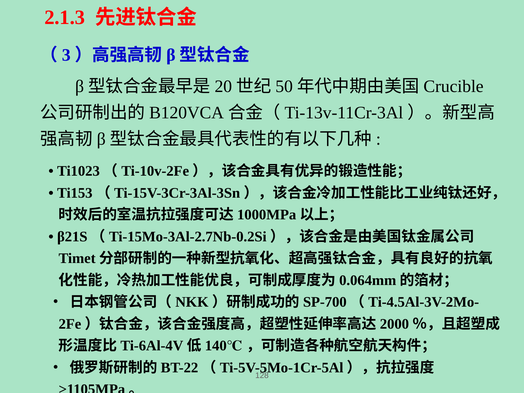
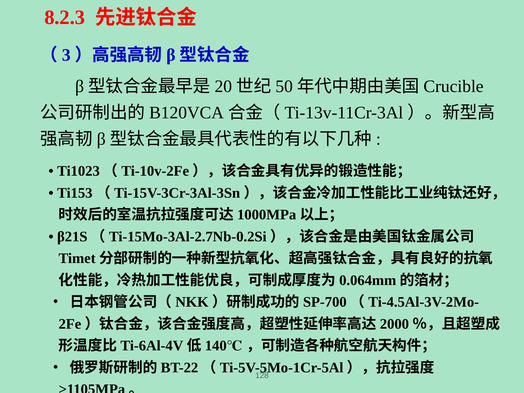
2.1.3: 2.1.3 -> 8.2.3 (65, 18)
